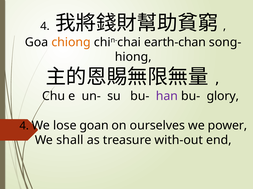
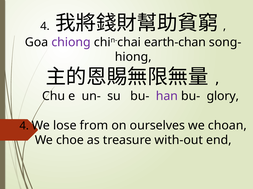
chiong colour: orange -> purple (71, 42)
goan: goan -> from (94, 126)
power: power -> choan (227, 126)
shall: shall -> choe (70, 141)
